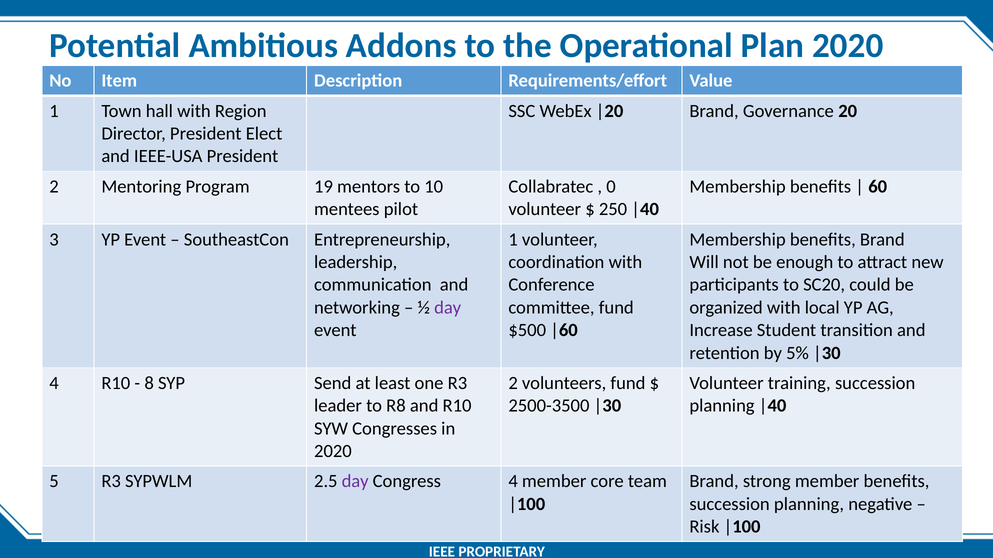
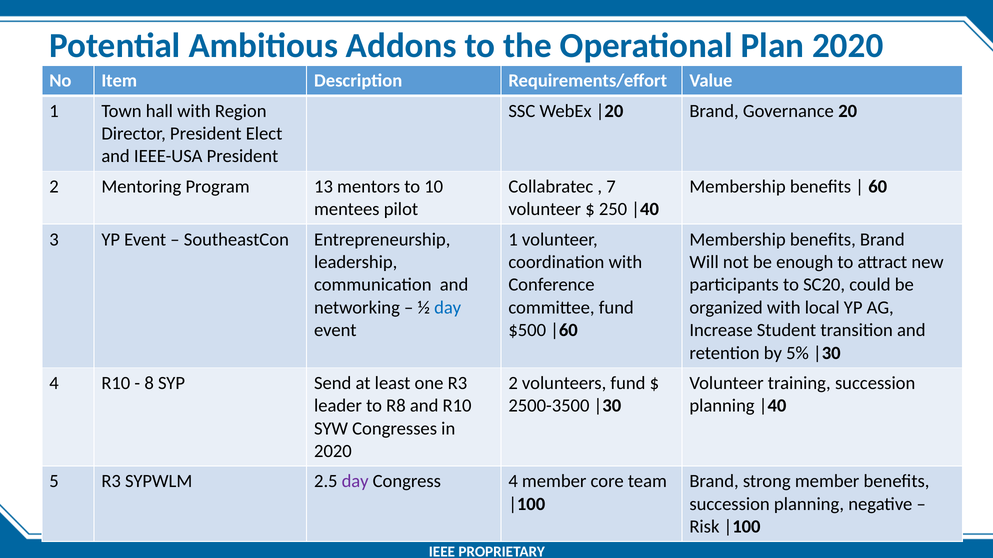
19: 19 -> 13 (324, 187)
0: 0 -> 7 (611, 187)
day colour: purple -> blue (448, 308)
